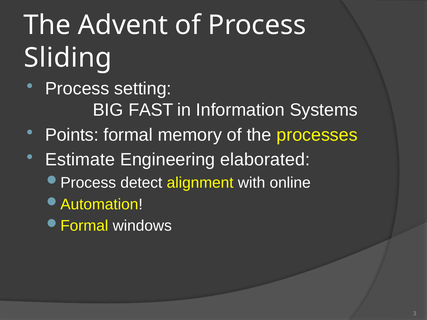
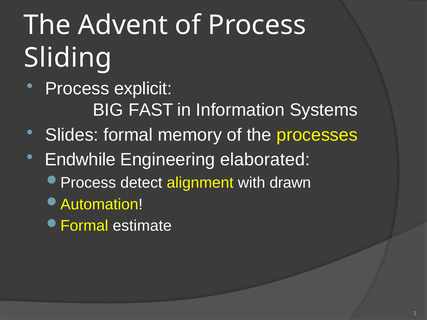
setting: setting -> explicit (143, 89)
Points: Points -> Slides (72, 135)
Estimate: Estimate -> Endwhile (80, 160)
online: online -> drawn (290, 183)
windows: windows -> estimate (142, 226)
